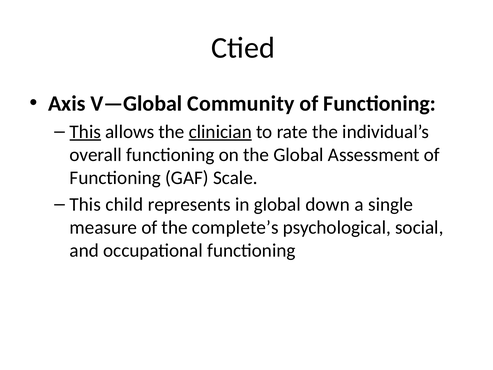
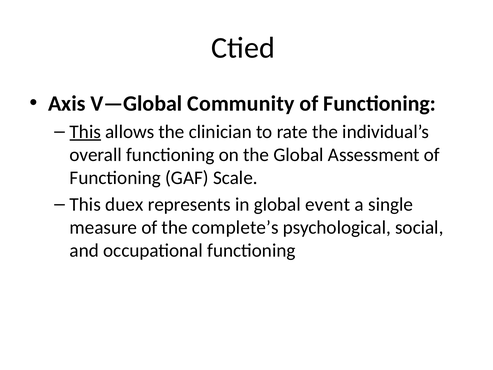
clinician underline: present -> none (220, 132)
child: child -> duex (124, 204)
down: down -> event (328, 204)
